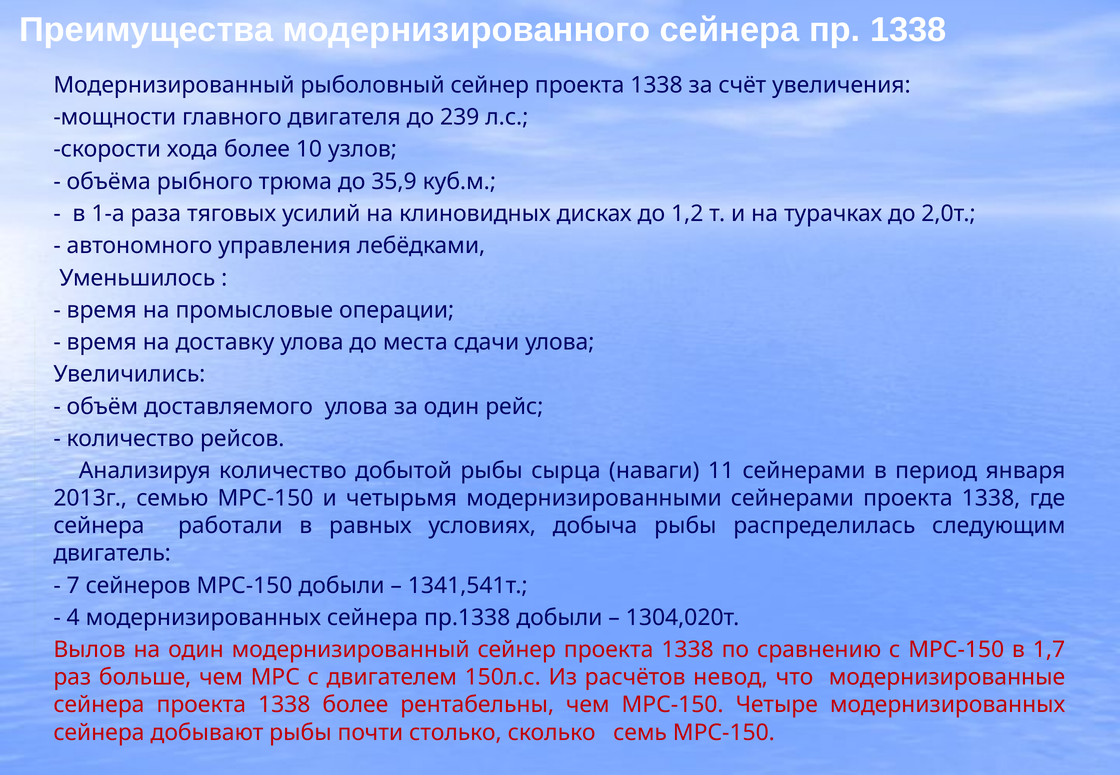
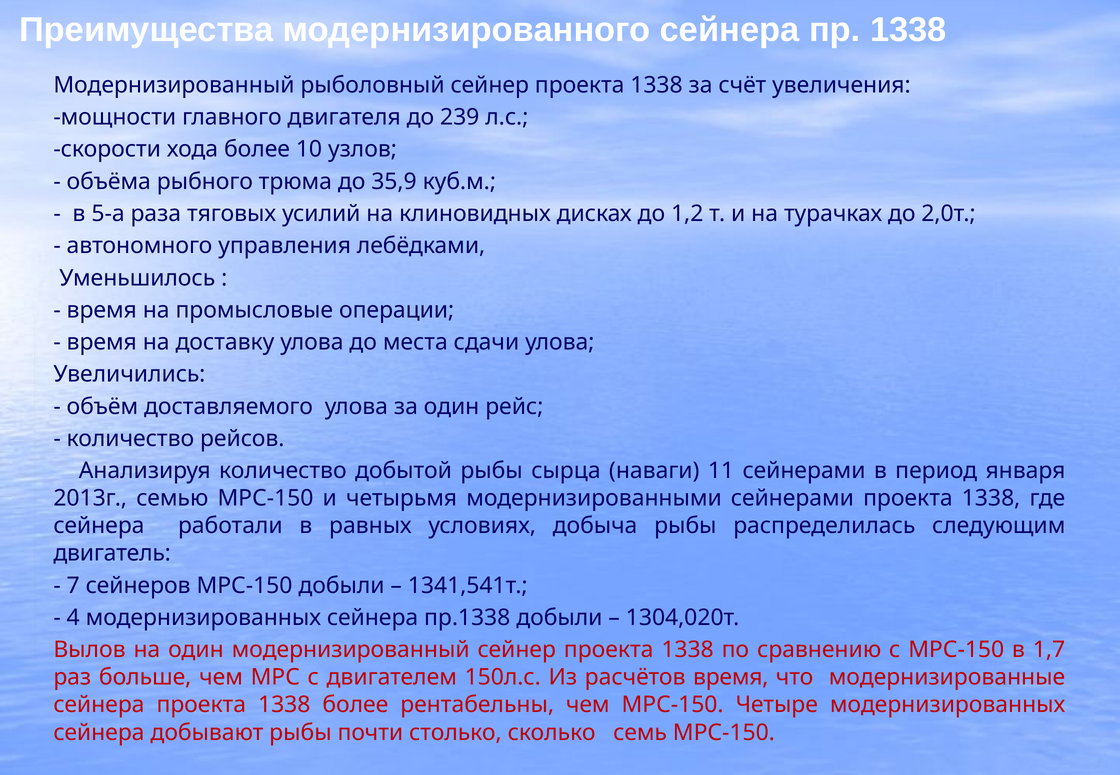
1-а: 1-а -> 5-а (108, 214)
расчётов невод: невод -> время (731, 678)
